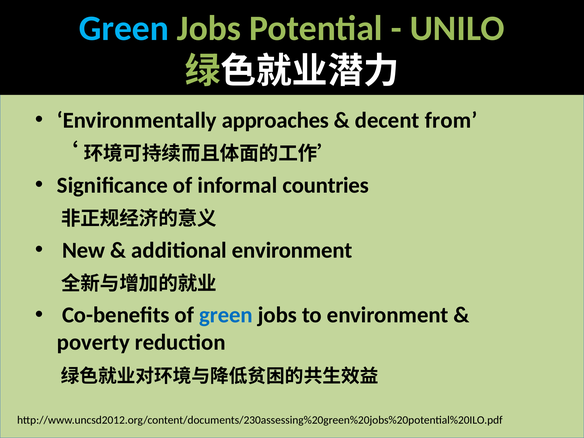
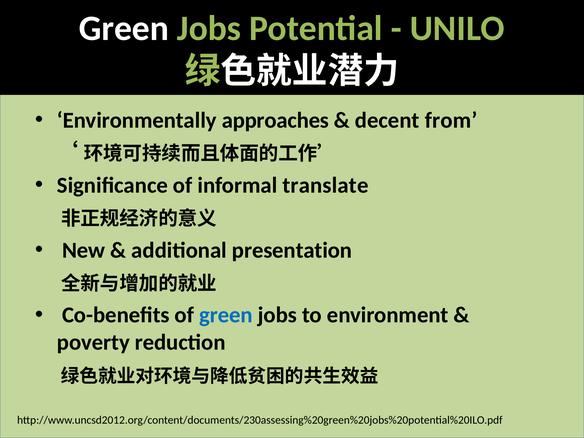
Green colour: light blue -> white (124, 29)
countries: countries -> translate (325, 185)
additional environment: environment -> presentation (292, 250)
